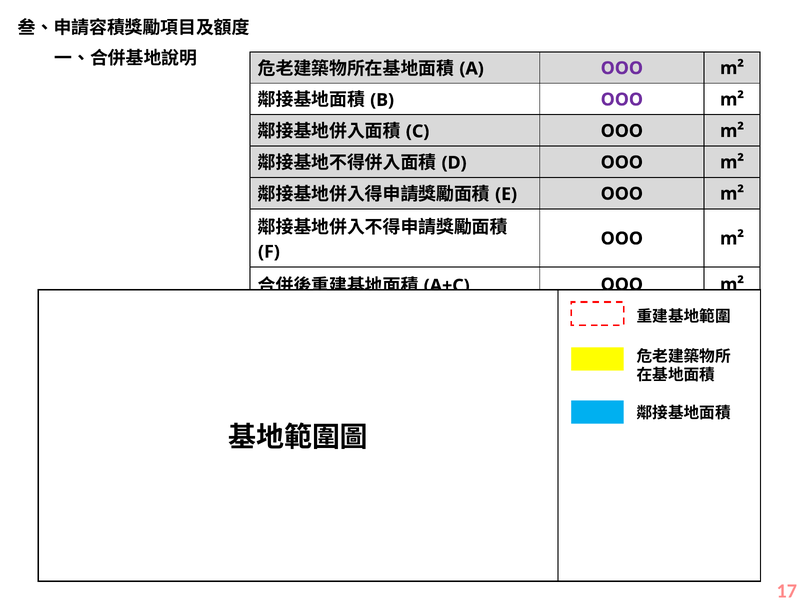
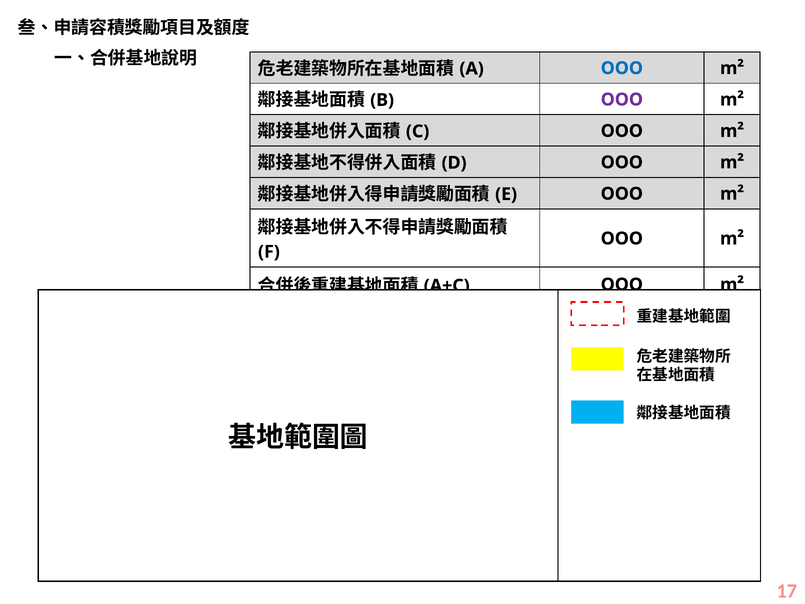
OOO colour: purple -> blue (622, 68)
